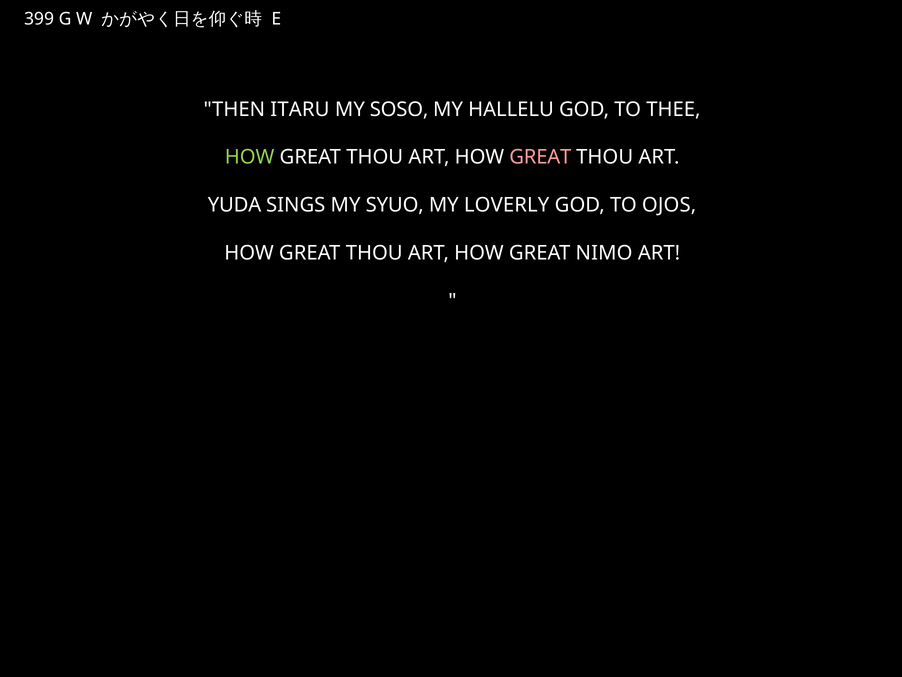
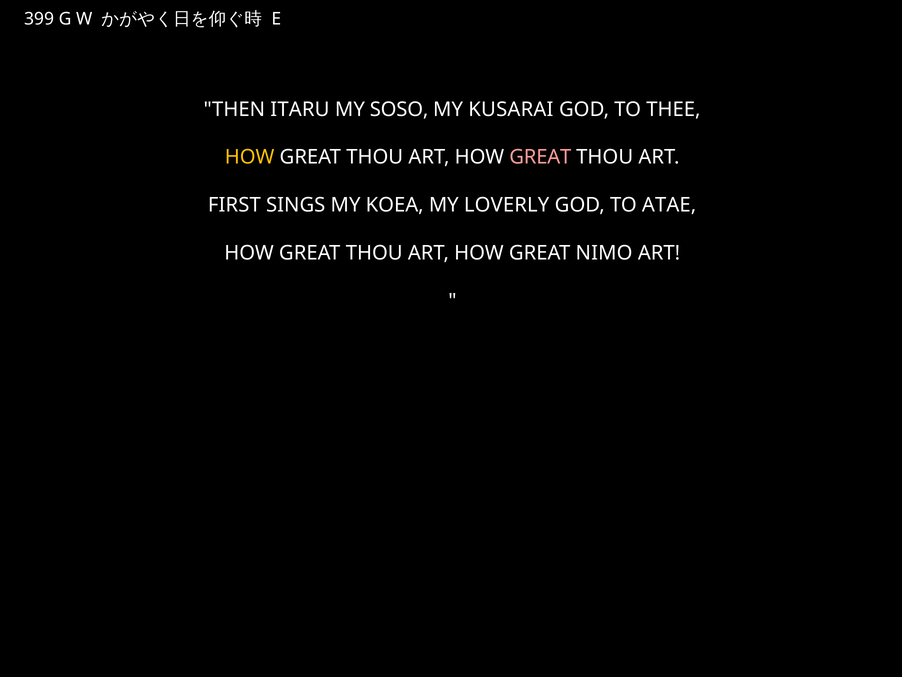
HALLELU: HALLELU -> KUSARAI (511, 109)
HOW colour: light green -> yellow (250, 157)
YUDA: YUDA -> FIRST (234, 205)
SYUO: SYUO -> KOEA (395, 205)
OJOS: OJOS -> ATAE (669, 205)
